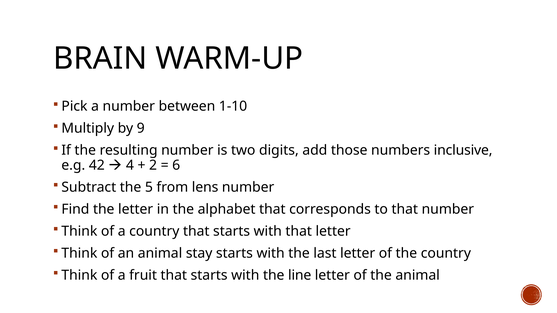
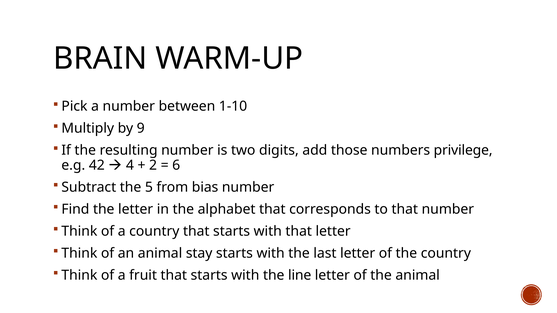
inclusive: inclusive -> privilege (463, 150)
lens: lens -> bias (205, 187)
